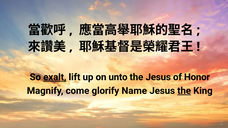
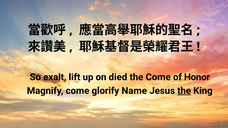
exalt underline: present -> none (55, 77)
unto: unto -> died (118, 77)
the Jesus: Jesus -> Come (158, 77)
